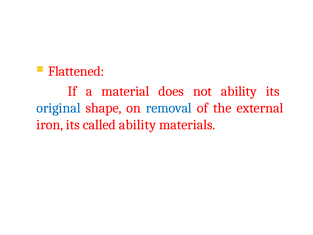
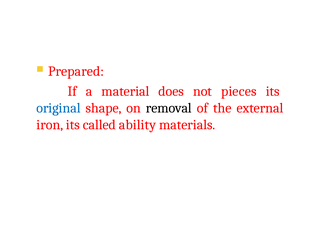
Flattened: Flattened -> Prepared (76, 71)
not ability: ability -> pieces (239, 91)
removal colour: blue -> black (169, 108)
